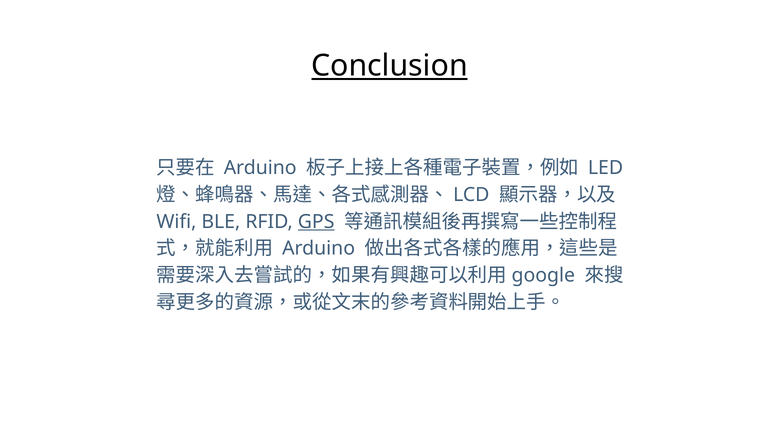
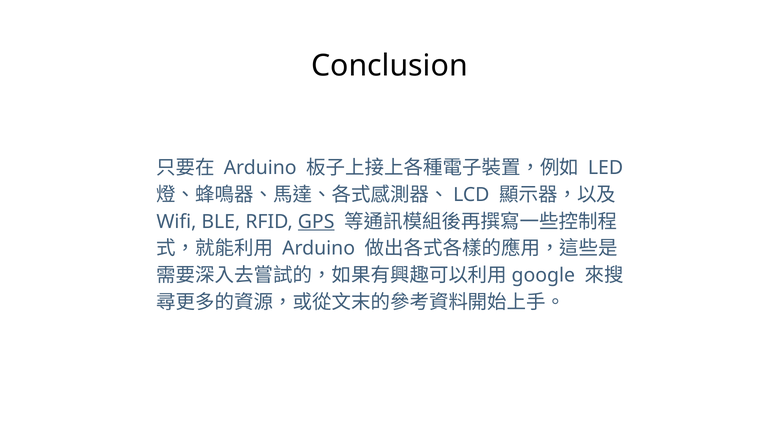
Conclusion underline: present -> none (390, 66)
